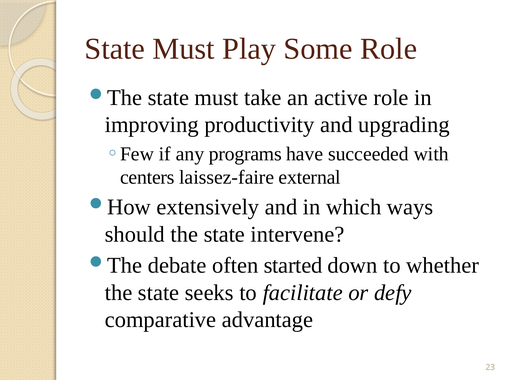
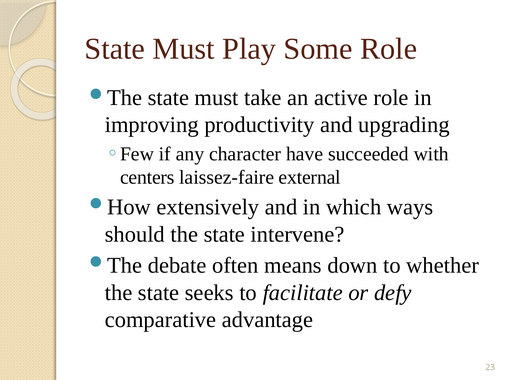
programs: programs -> character (245, 154)
started: started -> means (293, 266)
